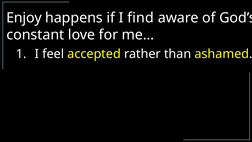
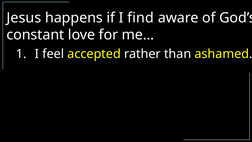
Enjoy: Enjoy -> Jesus (24, 18)
